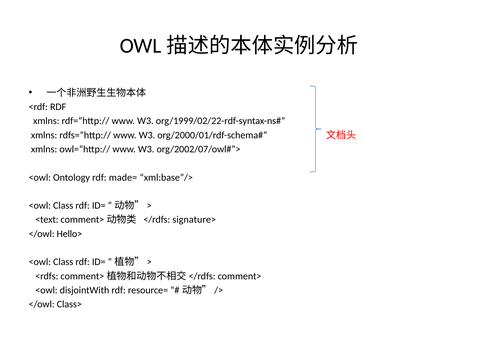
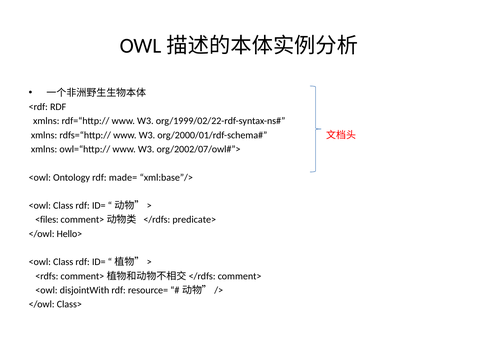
<text: <text -> <files (47, 219)
signature>: signature> -> predicate> (194, 219)
